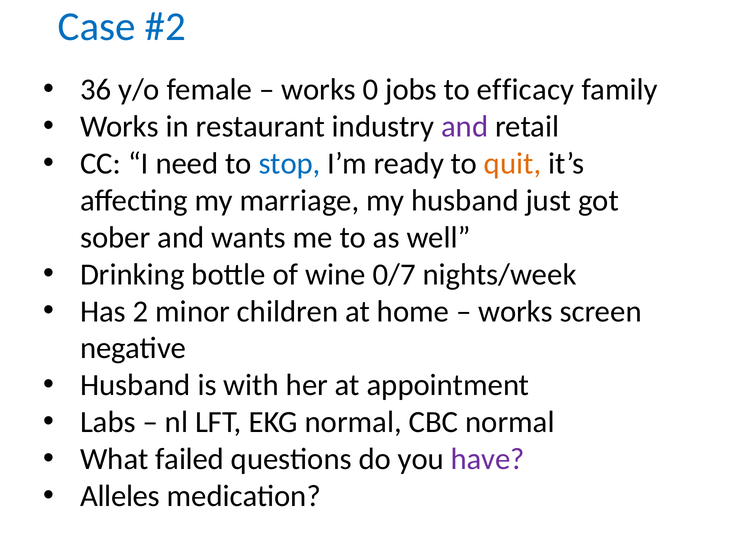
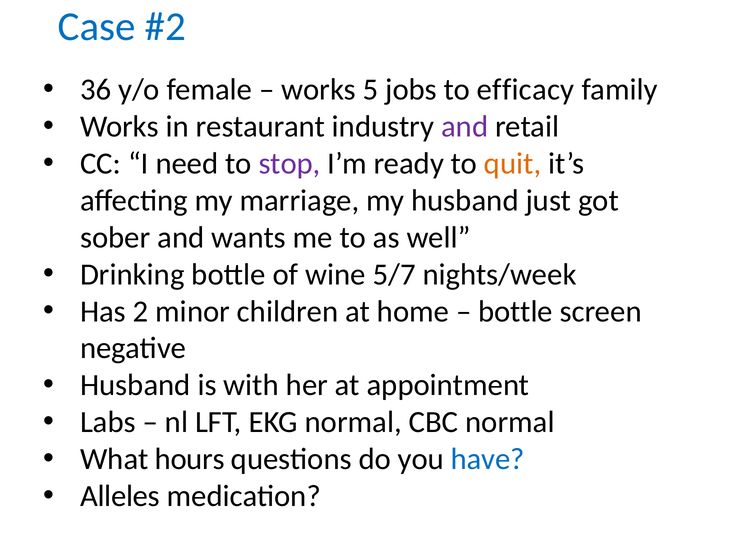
0: 0 -> 5 (370, 90)
stop colour: blue -> purple (289, 164)
0/7: 0/7 -> 5/7 (394, 275)
works: works -> bottle (516, 312)
failed: failed -> hours (190, 459)
have colour: purple -> blue (488, 459)
